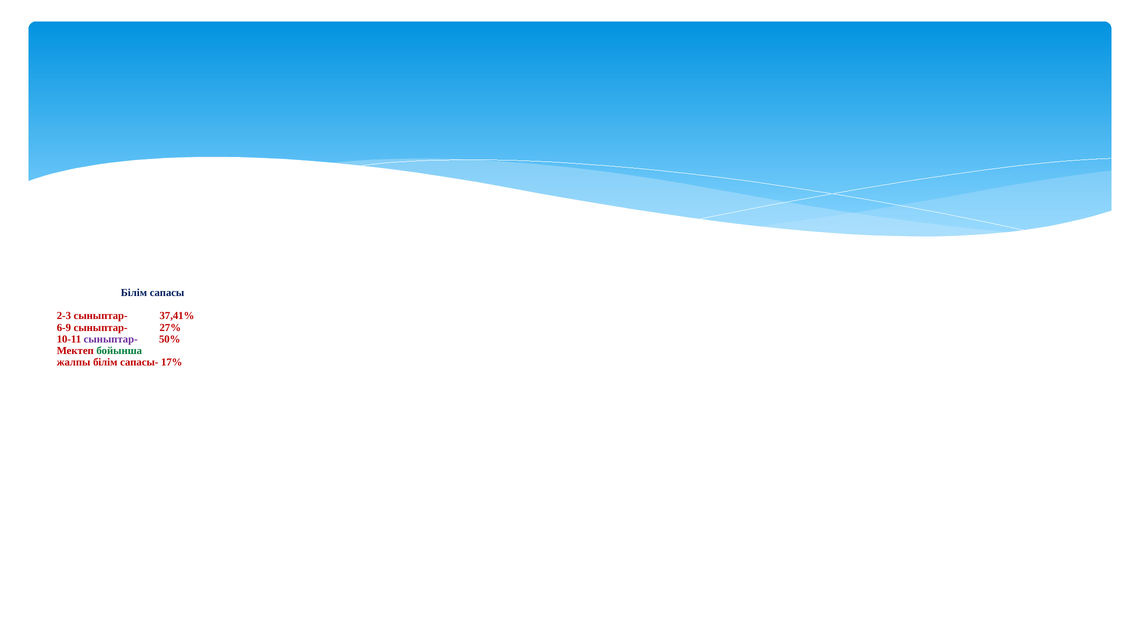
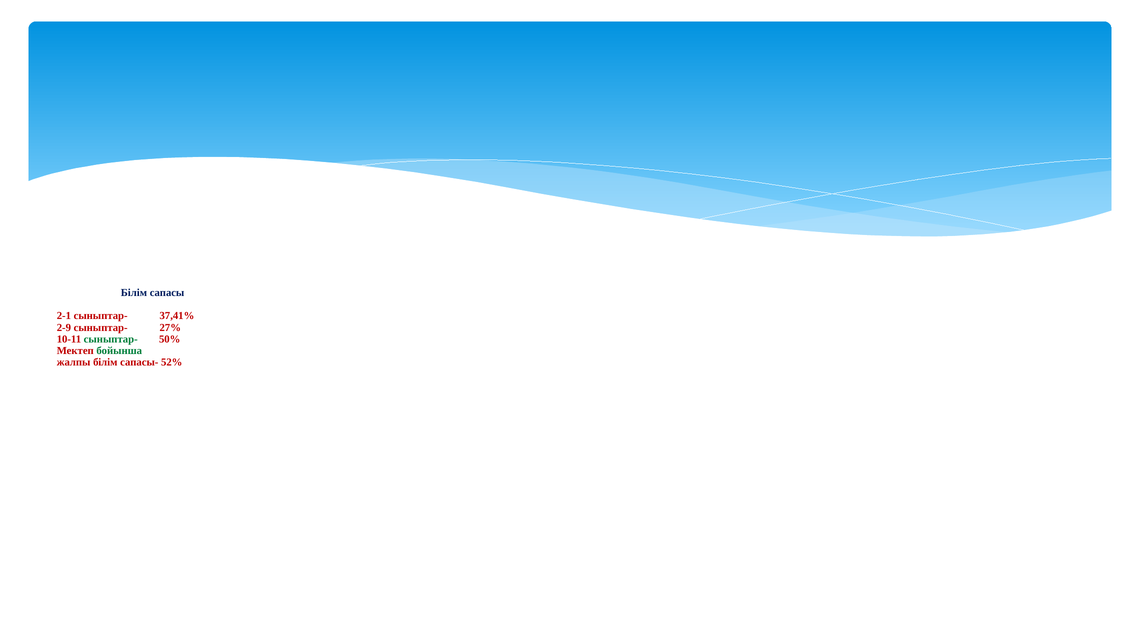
2-3: 2-3 -> 2-1 (64, 316)
6-9: 6-9 -> 2-9 (64, 327)
сыныптар- colour: purple -> green (111, 339)
17%: 17% -> 52% (172, 362)
